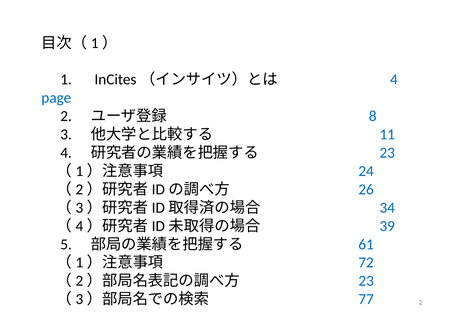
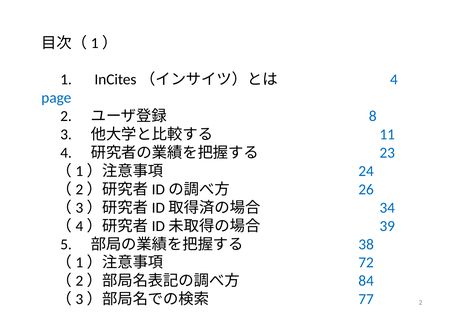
61: 61 -> 38 (366, 244)
23: 23 -> 84 (366, 281)
